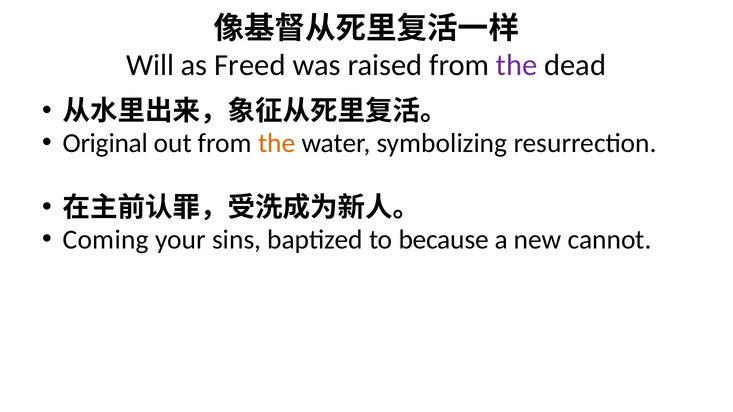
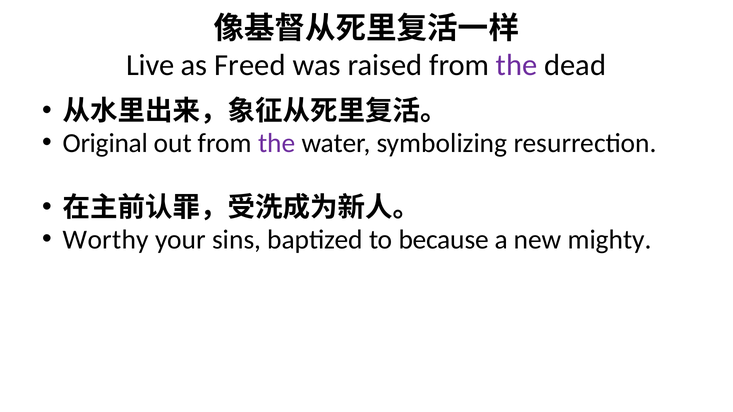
Will: Will -> Live (150, 65)
the colour: orange -> purple (277, 143)
Coming: Coming -> Worthy (106, 240)
cannot: cannot -> mighty (610, 240)
